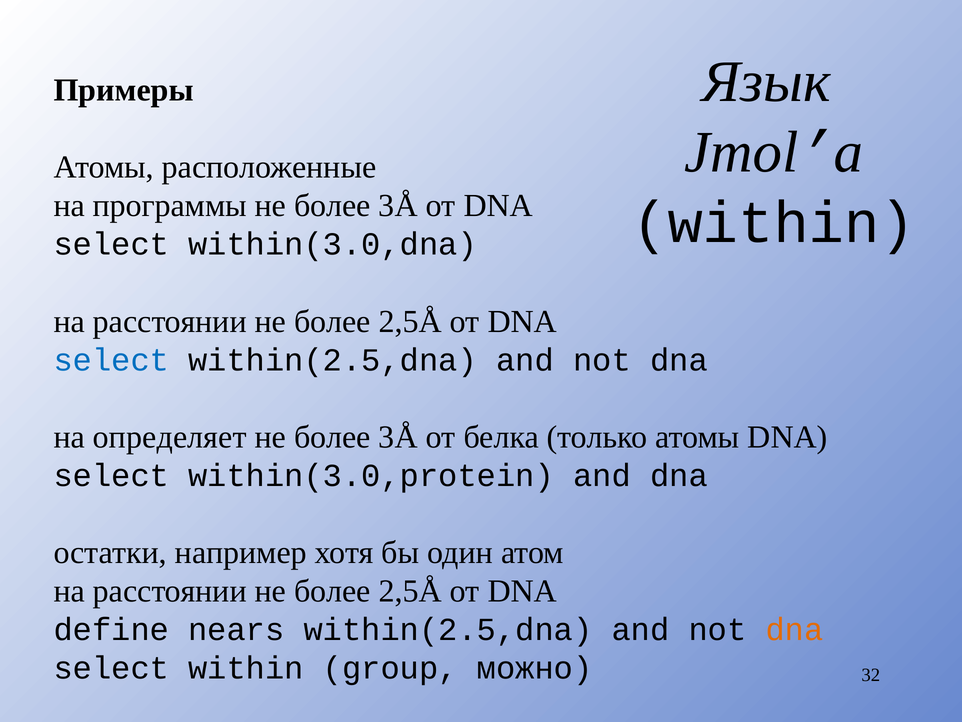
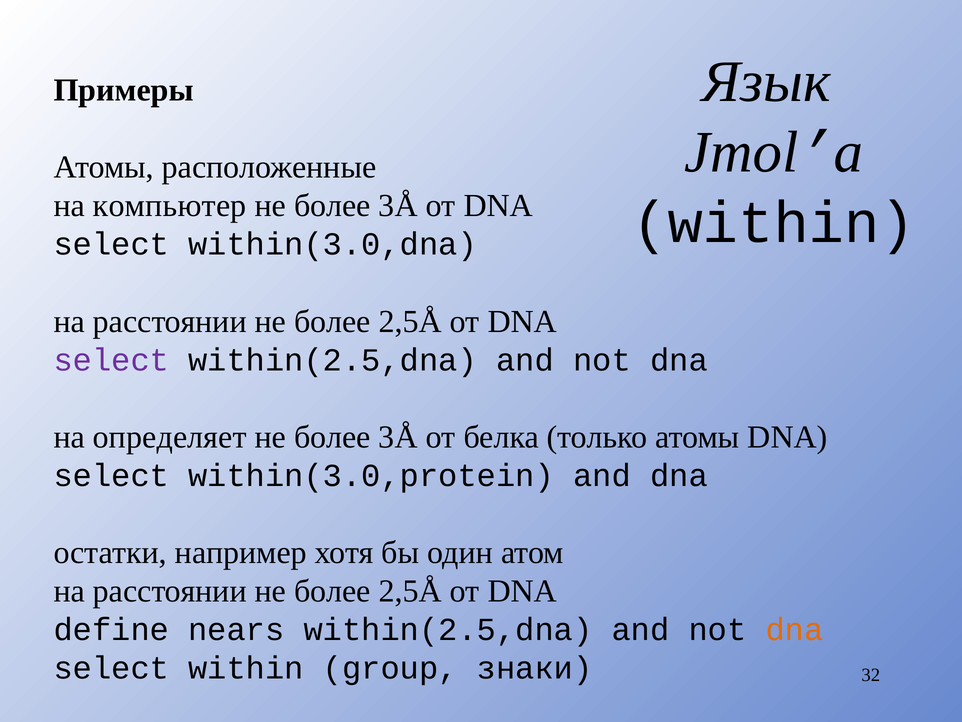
программы: программы -> компьютер (170, 206)
select colour: blue -> purple (111, 360)
можно: можно -> знаки (535, 668)
